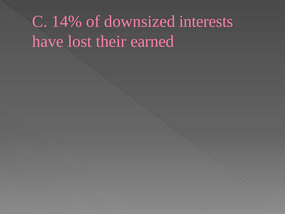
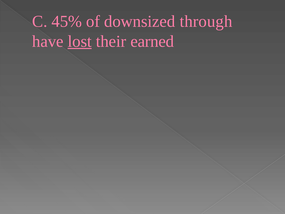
14%: 14% -> 45% (67, 21)
interests: interests -> through (206, 21)
lost underline: none -> present (80, 41)
